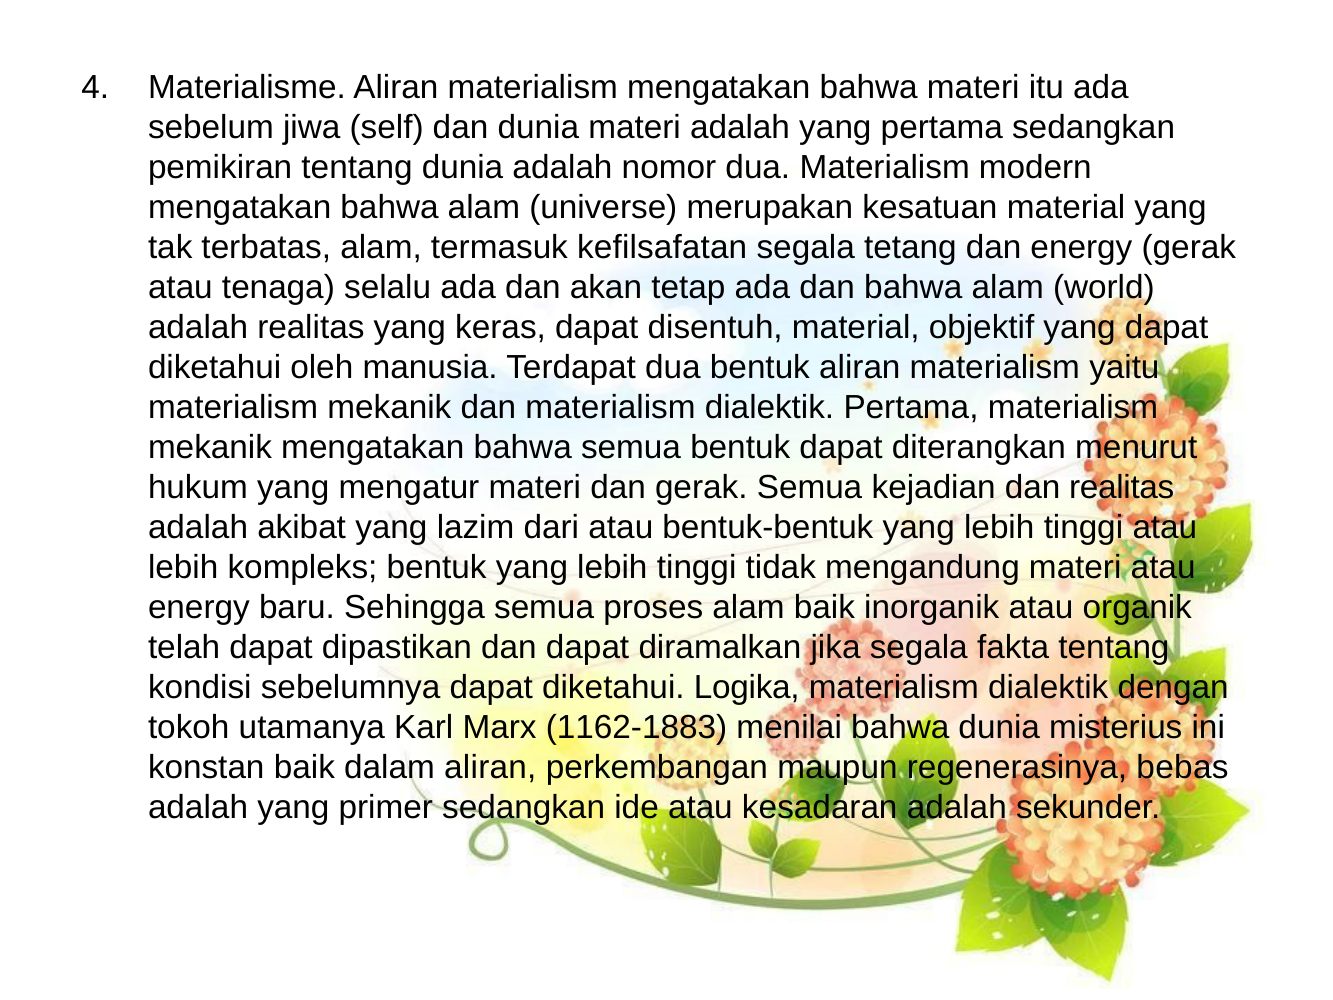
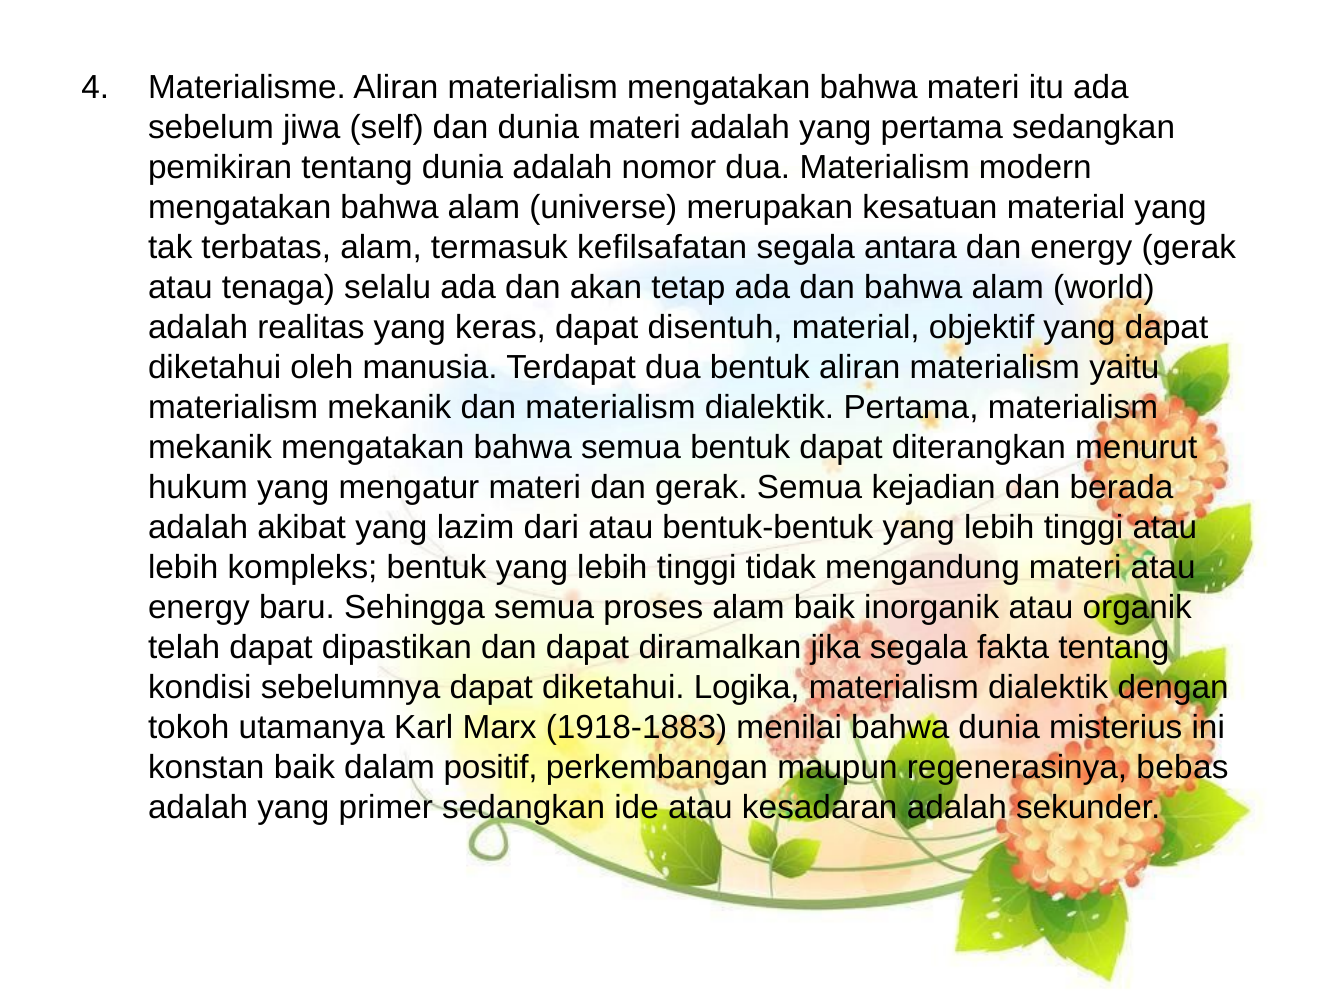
tetang: tetang -> antara (910, 248)
dan realitas: realitas -> berada (1122, 488)
1162-1883: 1162-1883 -> 1918-1883 (636, 728)
dalam aliran: aliran -> positif (491, 768)
